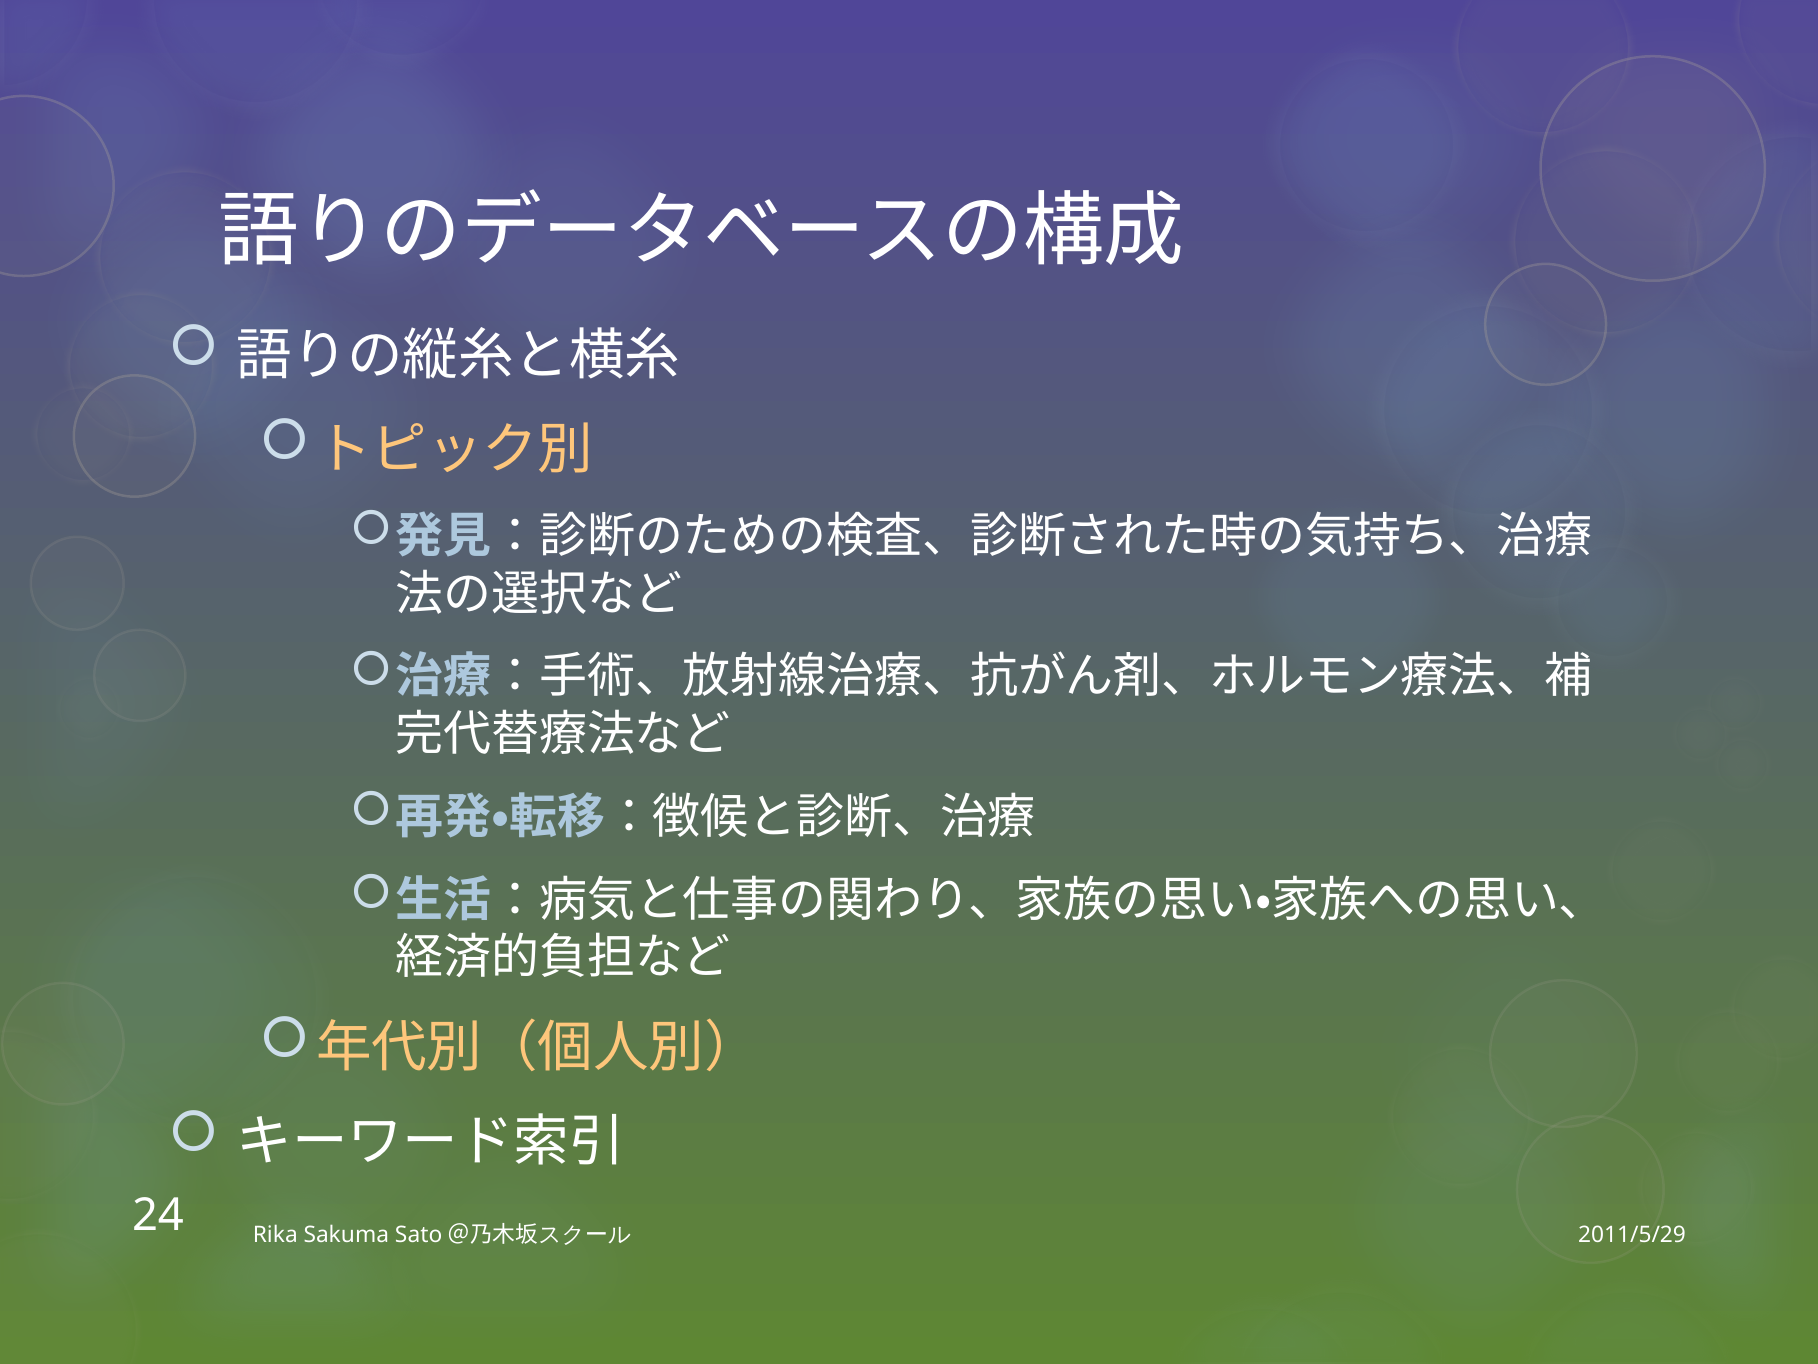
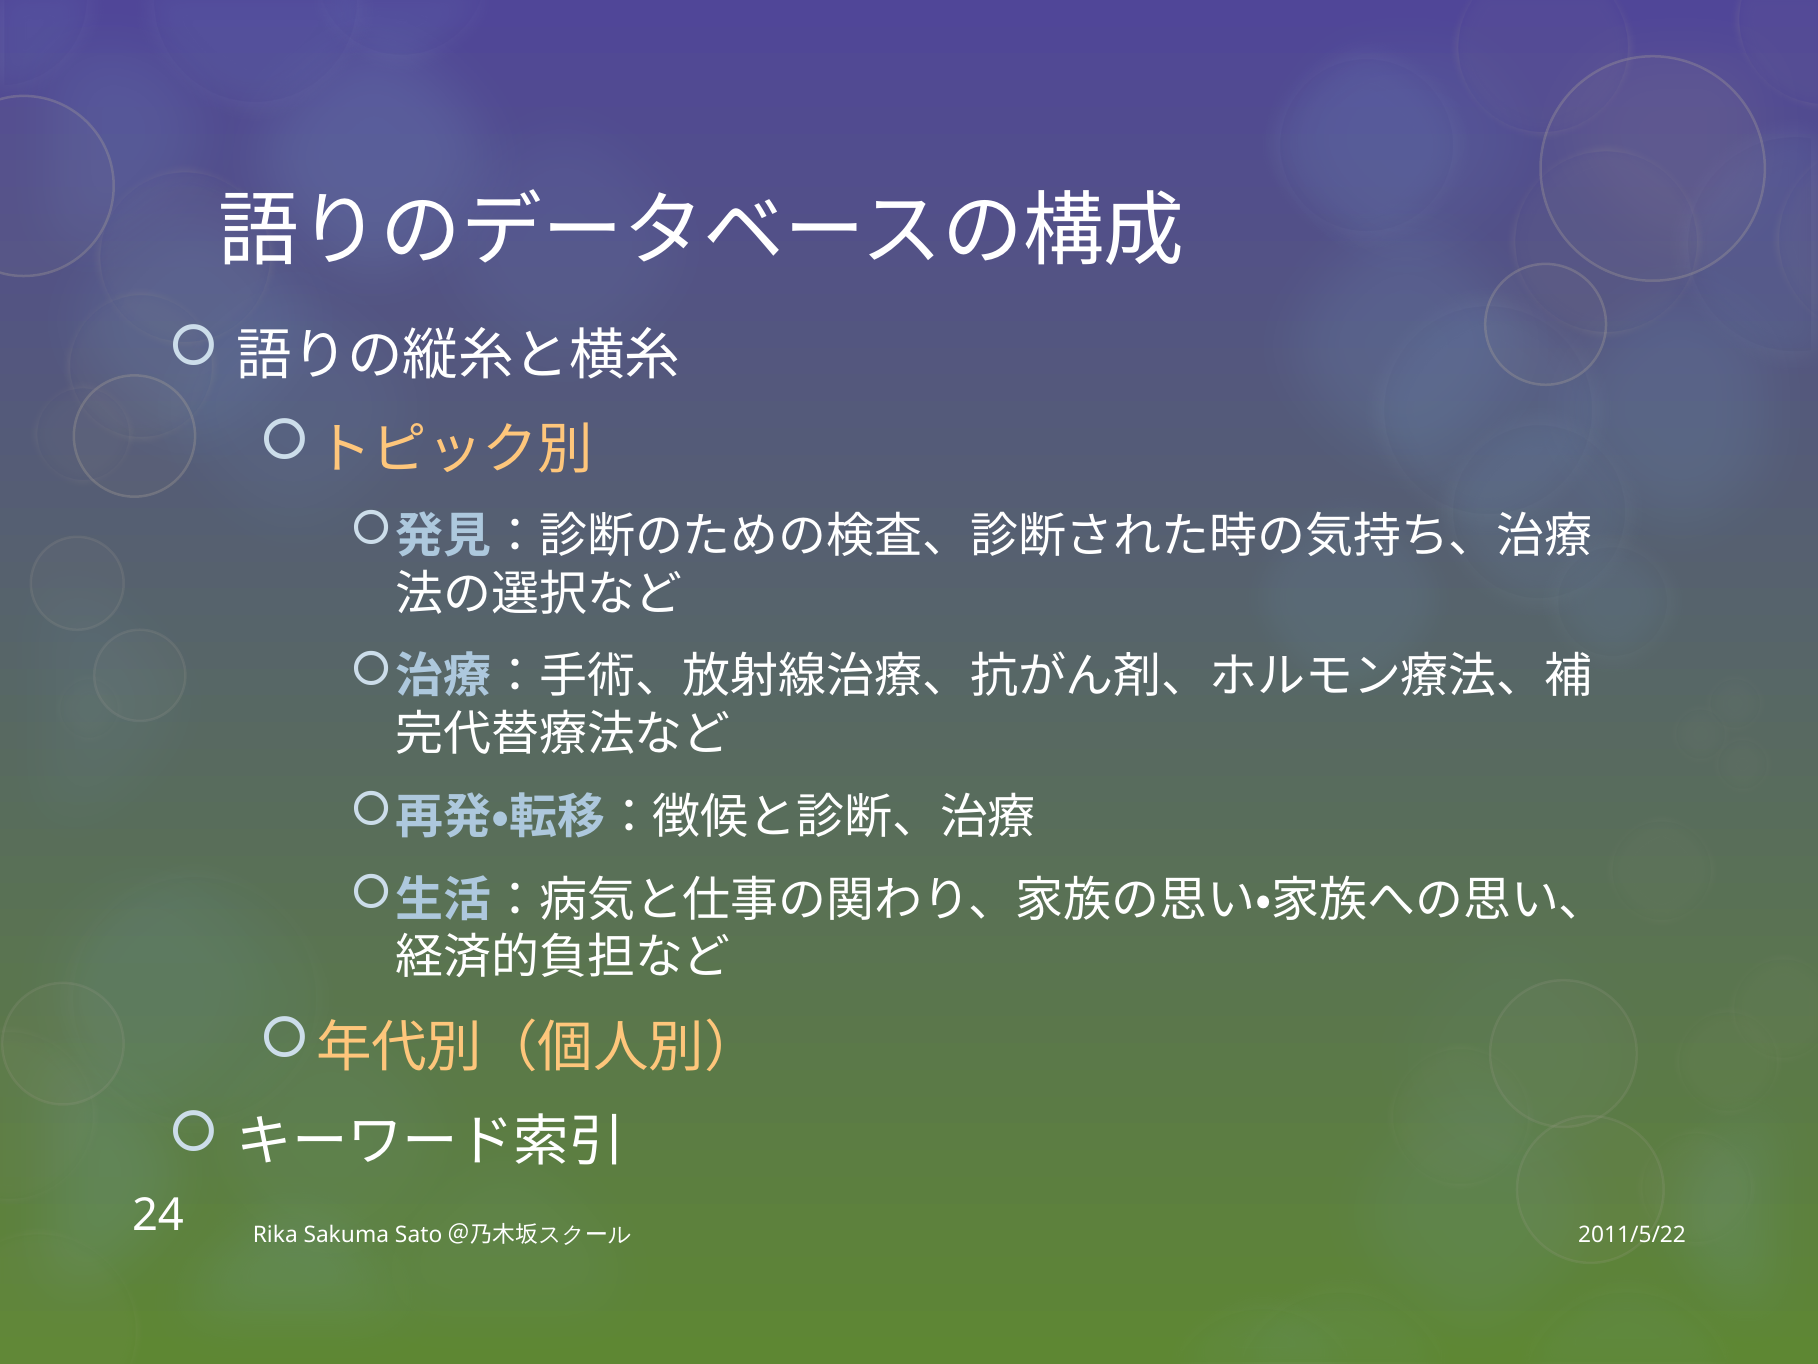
2011/5/29: 2011/5/29 -> 2011/5/22 (1632, 1235)
